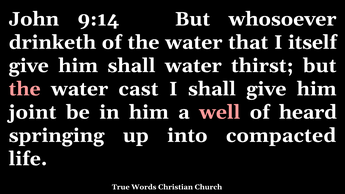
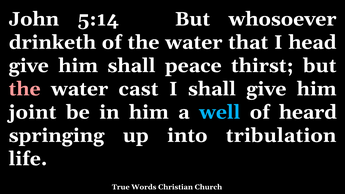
9:14: 9:14 -> 5:14 (98, 19)
itself: itself -> head (312, 42)
shall water: water -> peace (193, 66)
well colour: pink -> light blue (220, 112)
compacted: compacted -> tribulation (281, 136)
